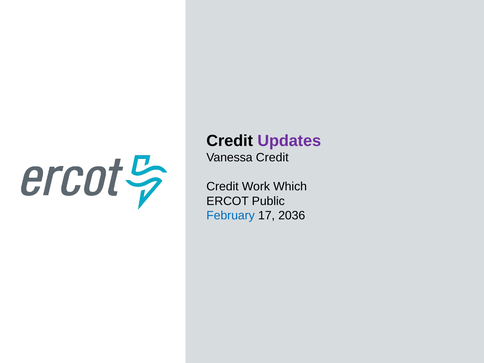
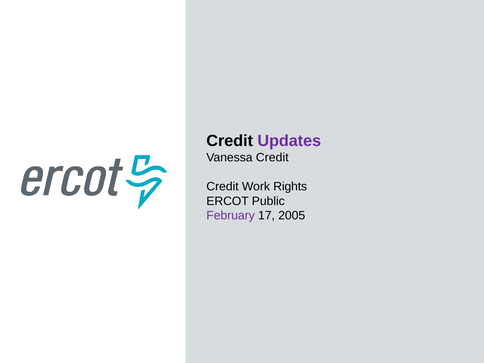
Which: Which -> Rights (290, 187)
February colour: blue -> purple (231, 216)
2036: 2036 -> 2005 (292, 216)
